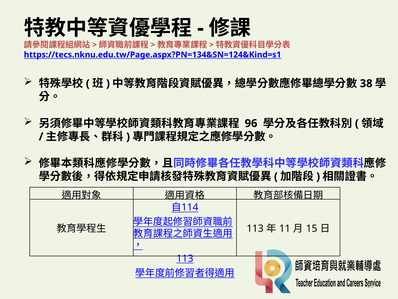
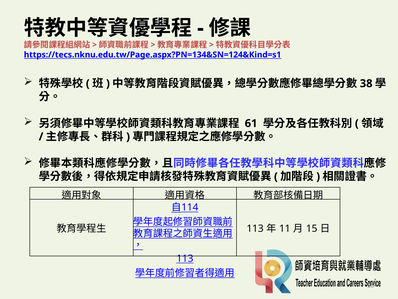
96: 96 -> 61 (251, 123)
